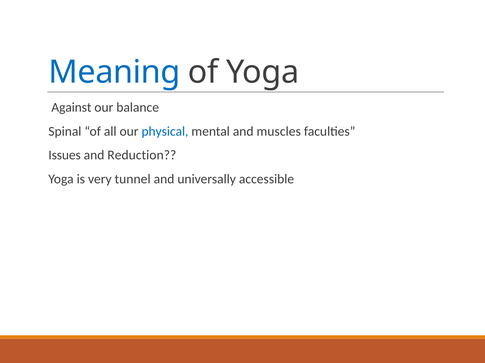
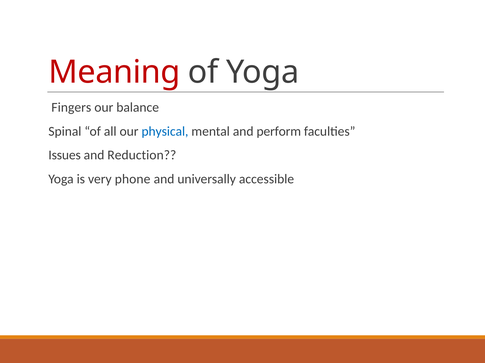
Meaning colour: blue -> red (114, 72)
Against: Against -> Fingers (71, 108)
muscles: muscles -> perform (279, 132)
tunnel: tunnel -> phone (133, 180)
